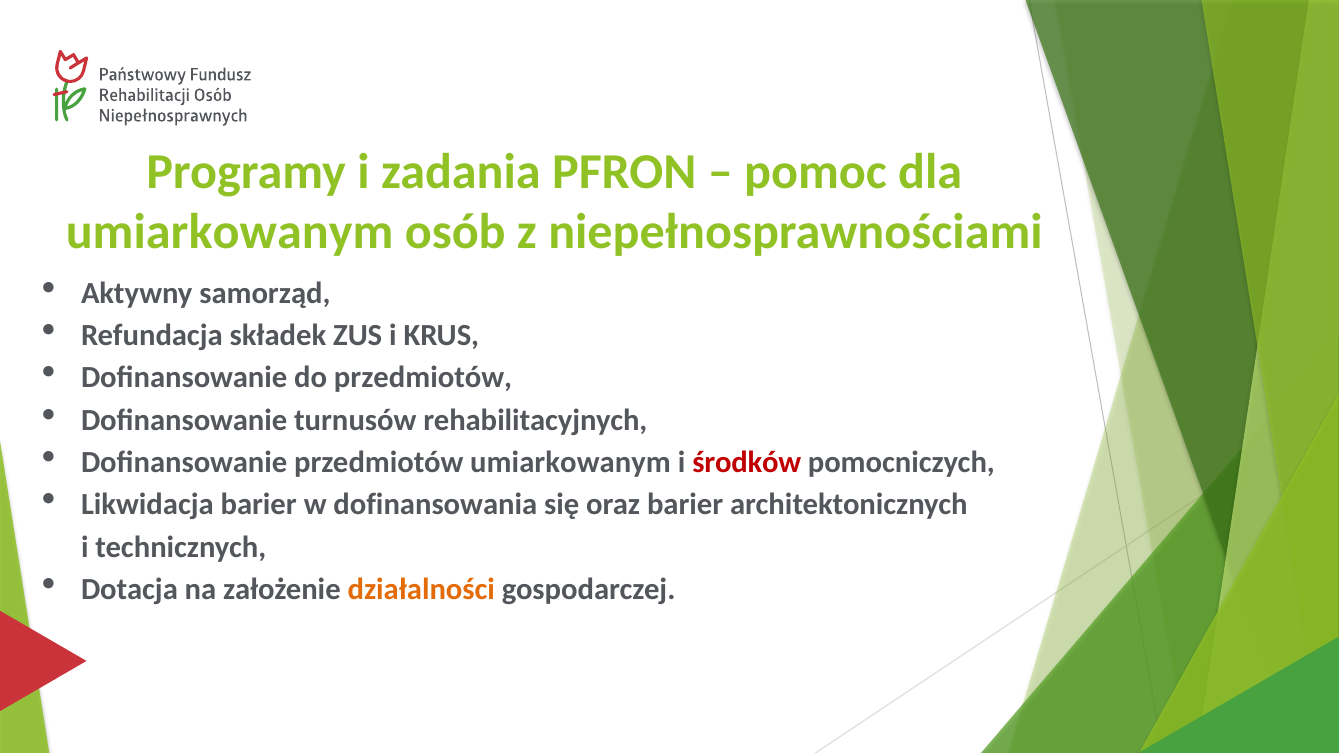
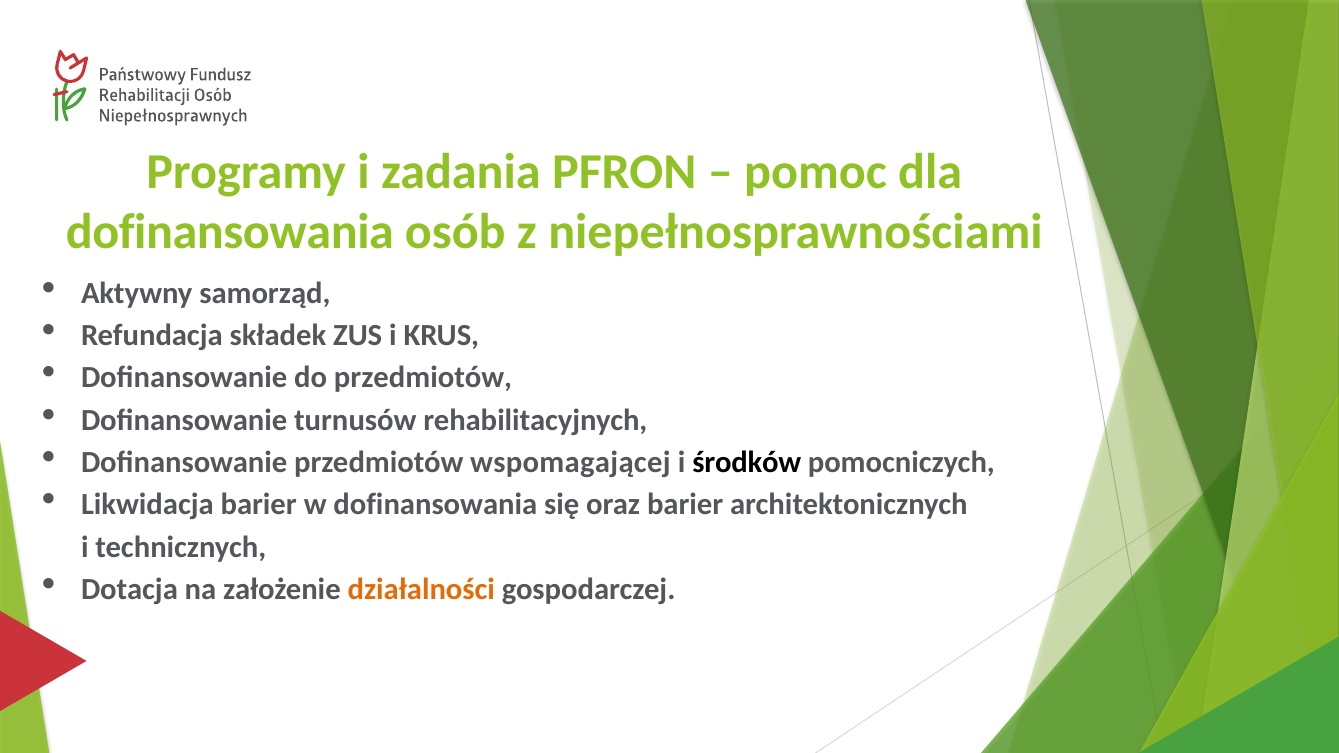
umiarkowanym: umiarkowanym -> dofinansowania (230, 232)
przedmiotów umiarkowanym: umiarkowanym -> wspomagającej (570, 462)
środków colour: red -> black (747, 462)
